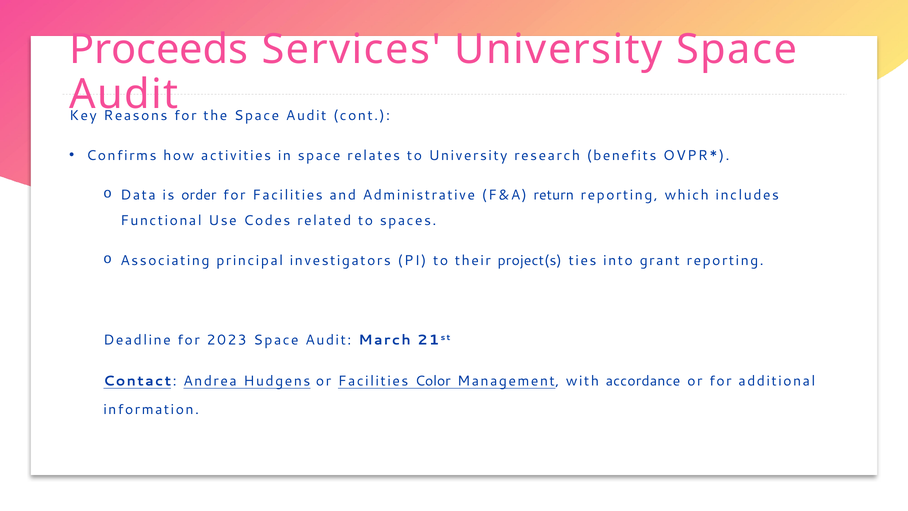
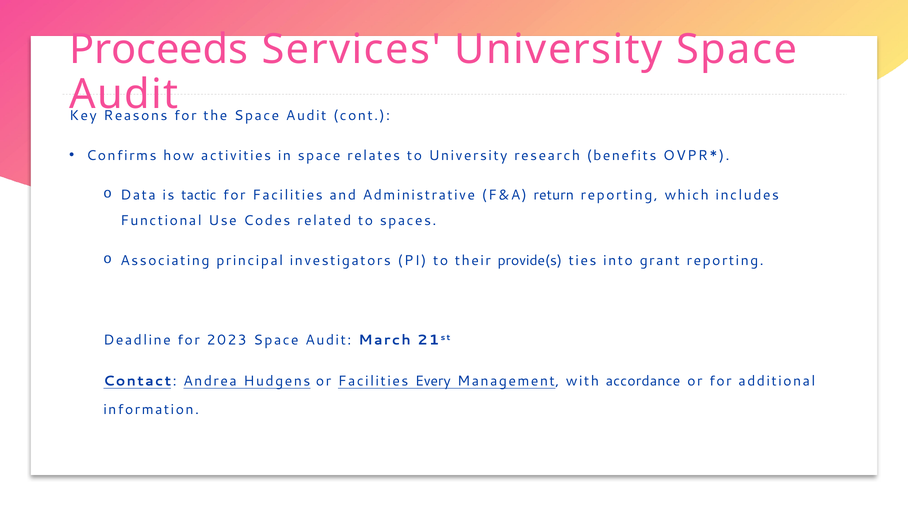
order: order -> tactic (199, 195)
project(s: project(s -> provide(s (530, 260)
Color: Color -> Every (433, 381)
